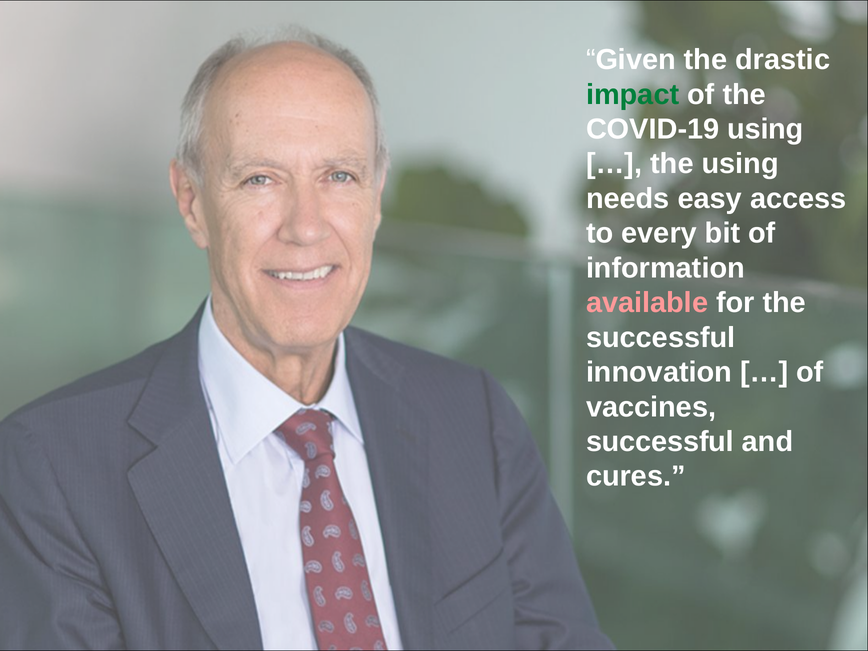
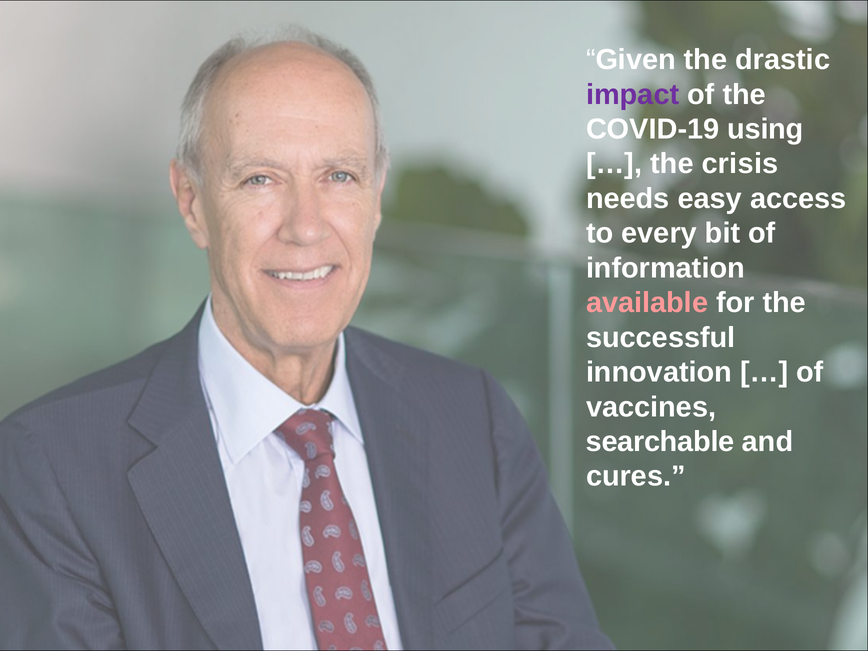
impact colour: green -> purple (633, 95)
the using: using -> crisis (740, 164)
successful: successful -> searchable (660, 442)
